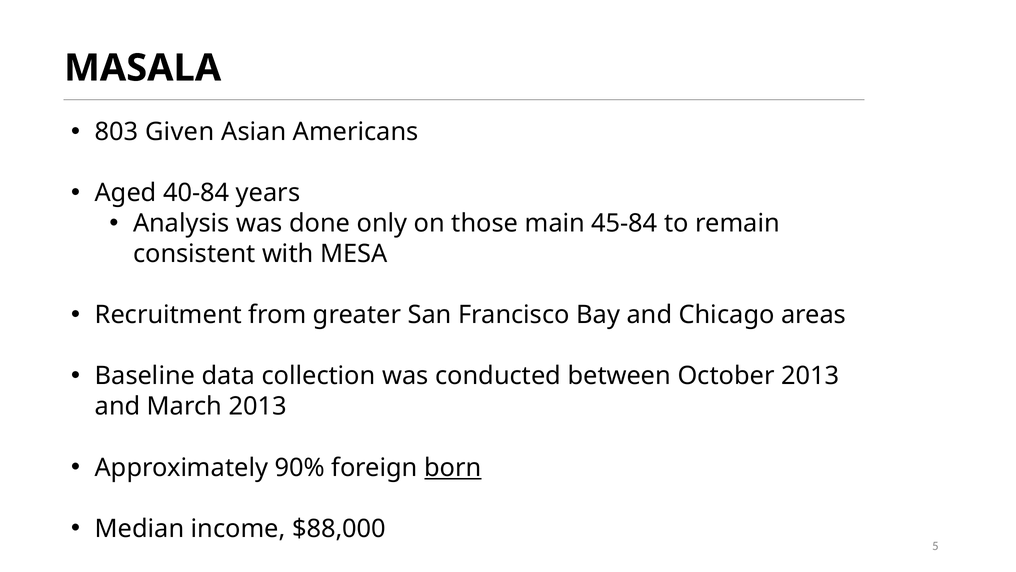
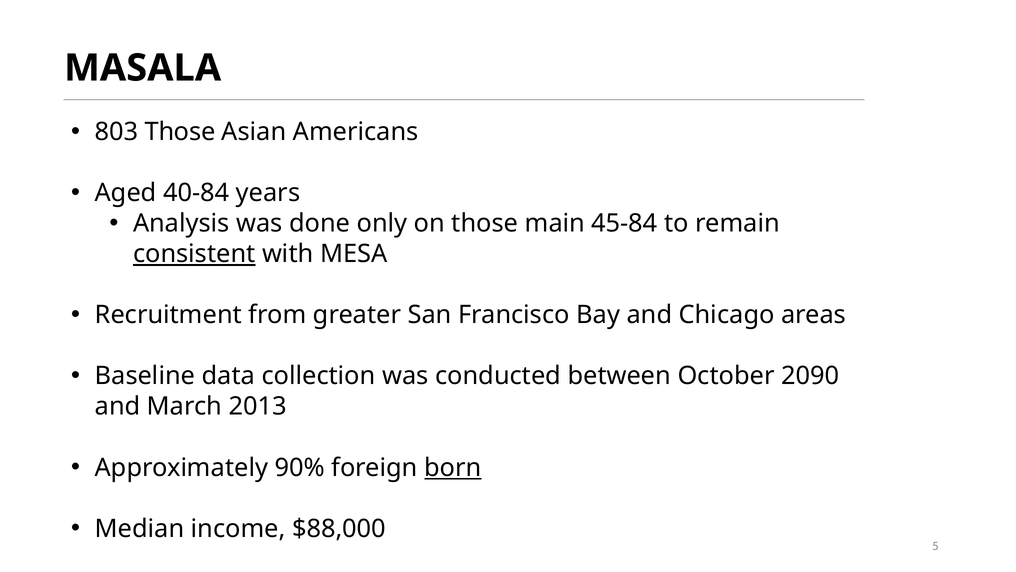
803 Given: Given -> Those (180, 132)
consistent underline: none -> present (194, 254)
October 2013: 2013 -> 2090 (810, 376)
